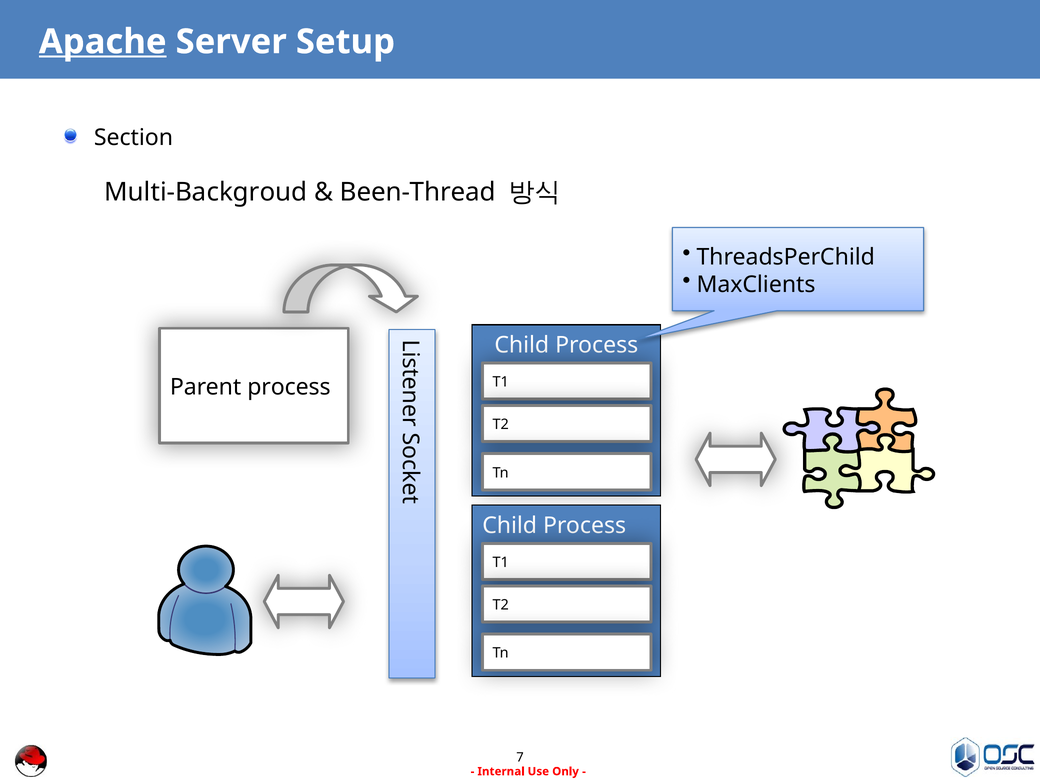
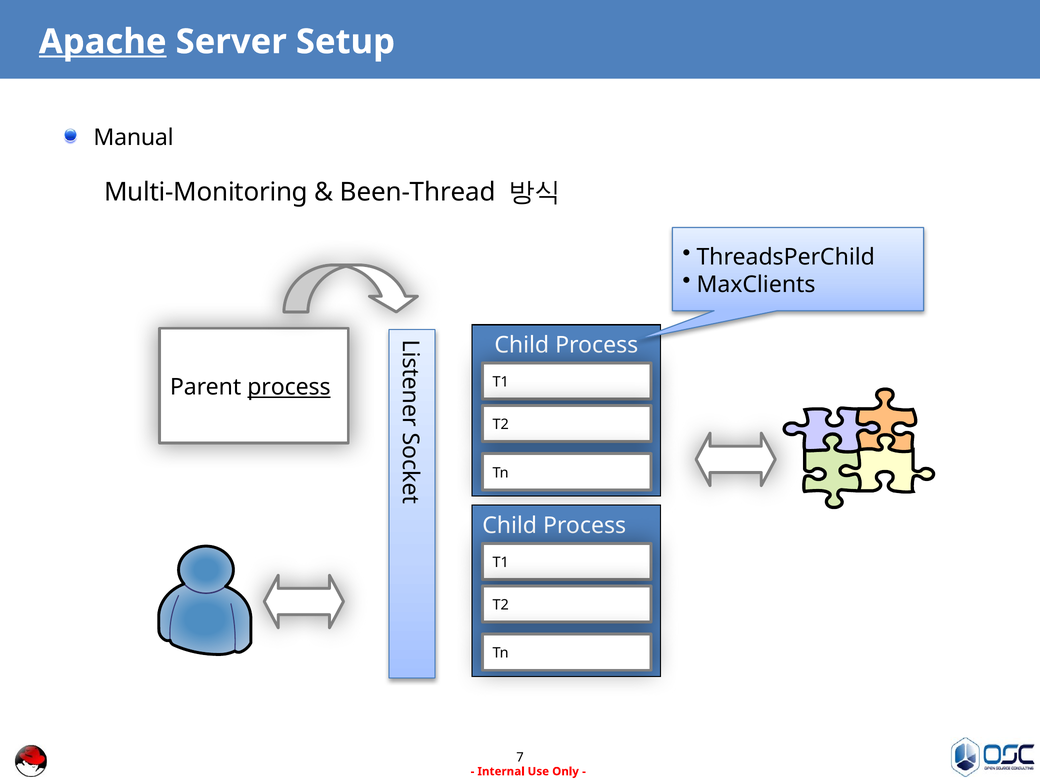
Section: Section -> Manual (134, 138)
Multi-Backgroud: Multi-Backgroud -> Multi-Monitoring (206, 192)
process underline: none -> present (289, 387)
